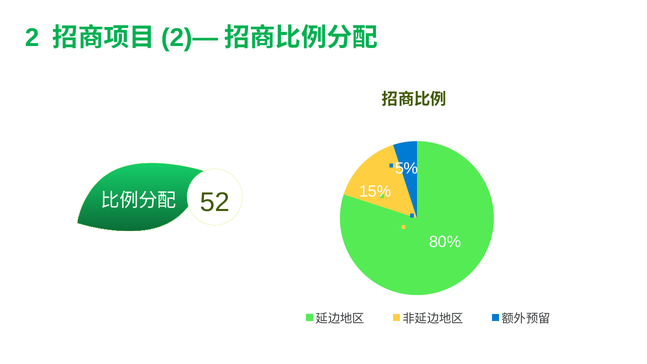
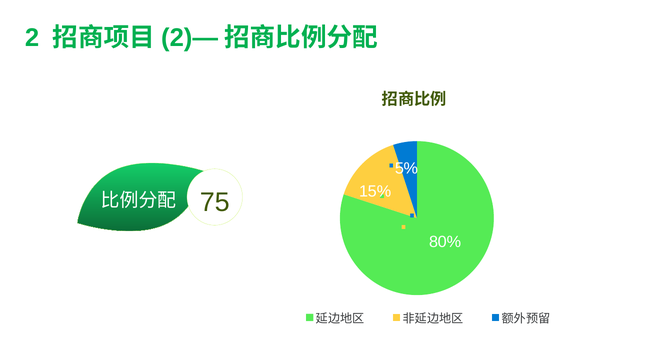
52: 52 -> 75 (215, 202)
